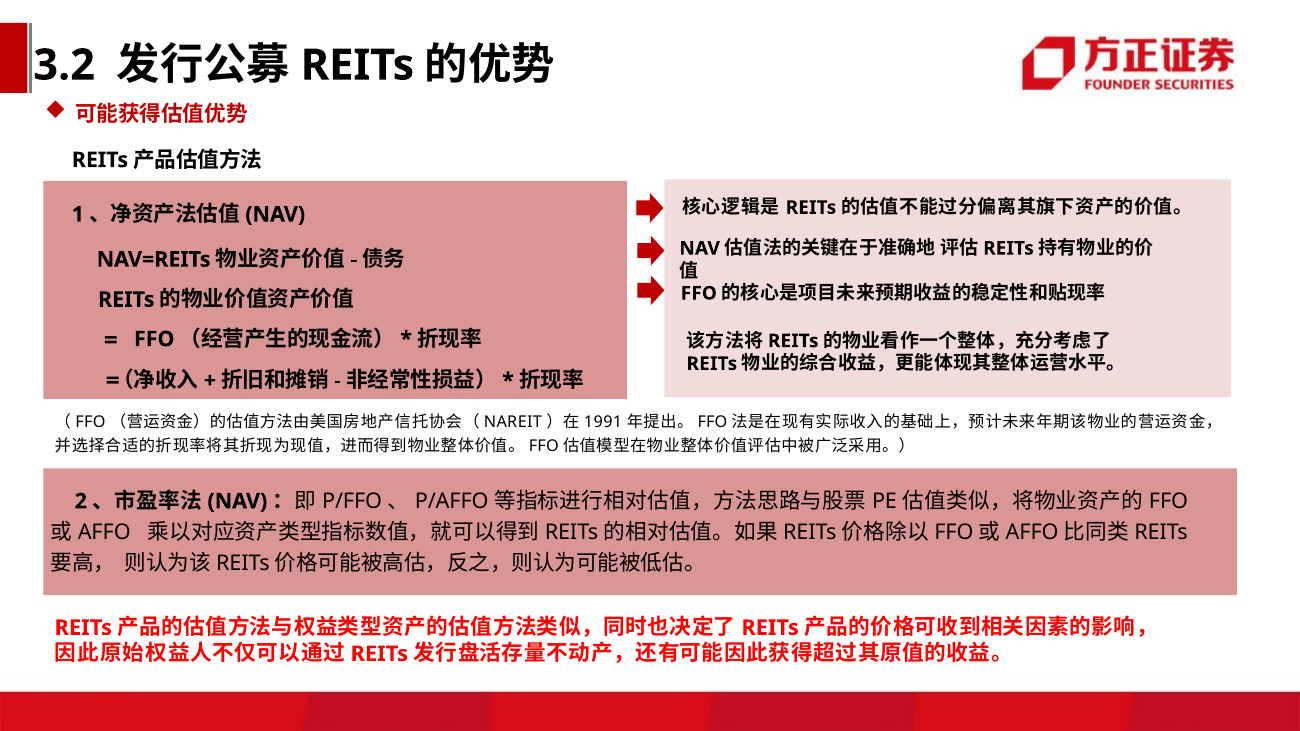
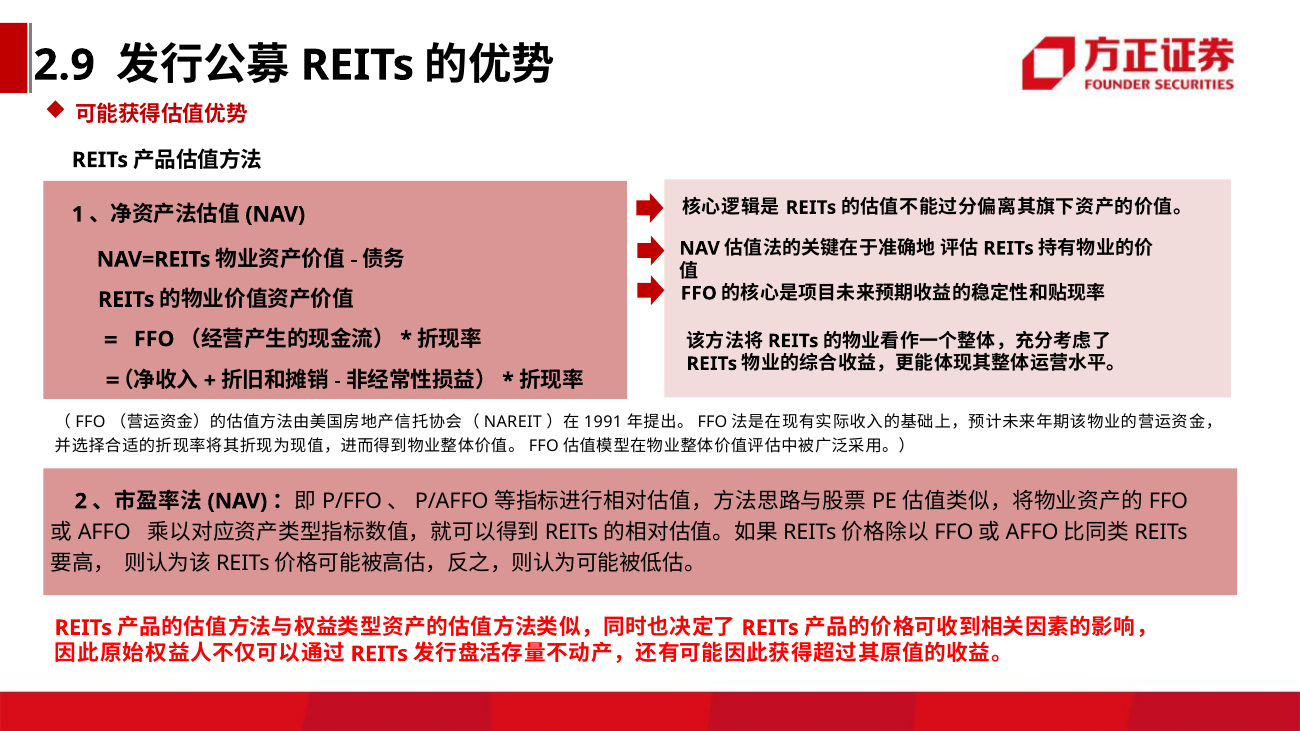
3.2: 3.2 -> 2.9 (64, 65)
